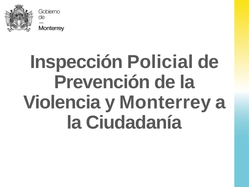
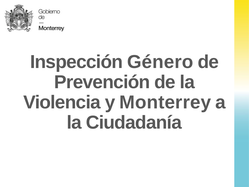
Policial: Policial -> Género (160, 62)
